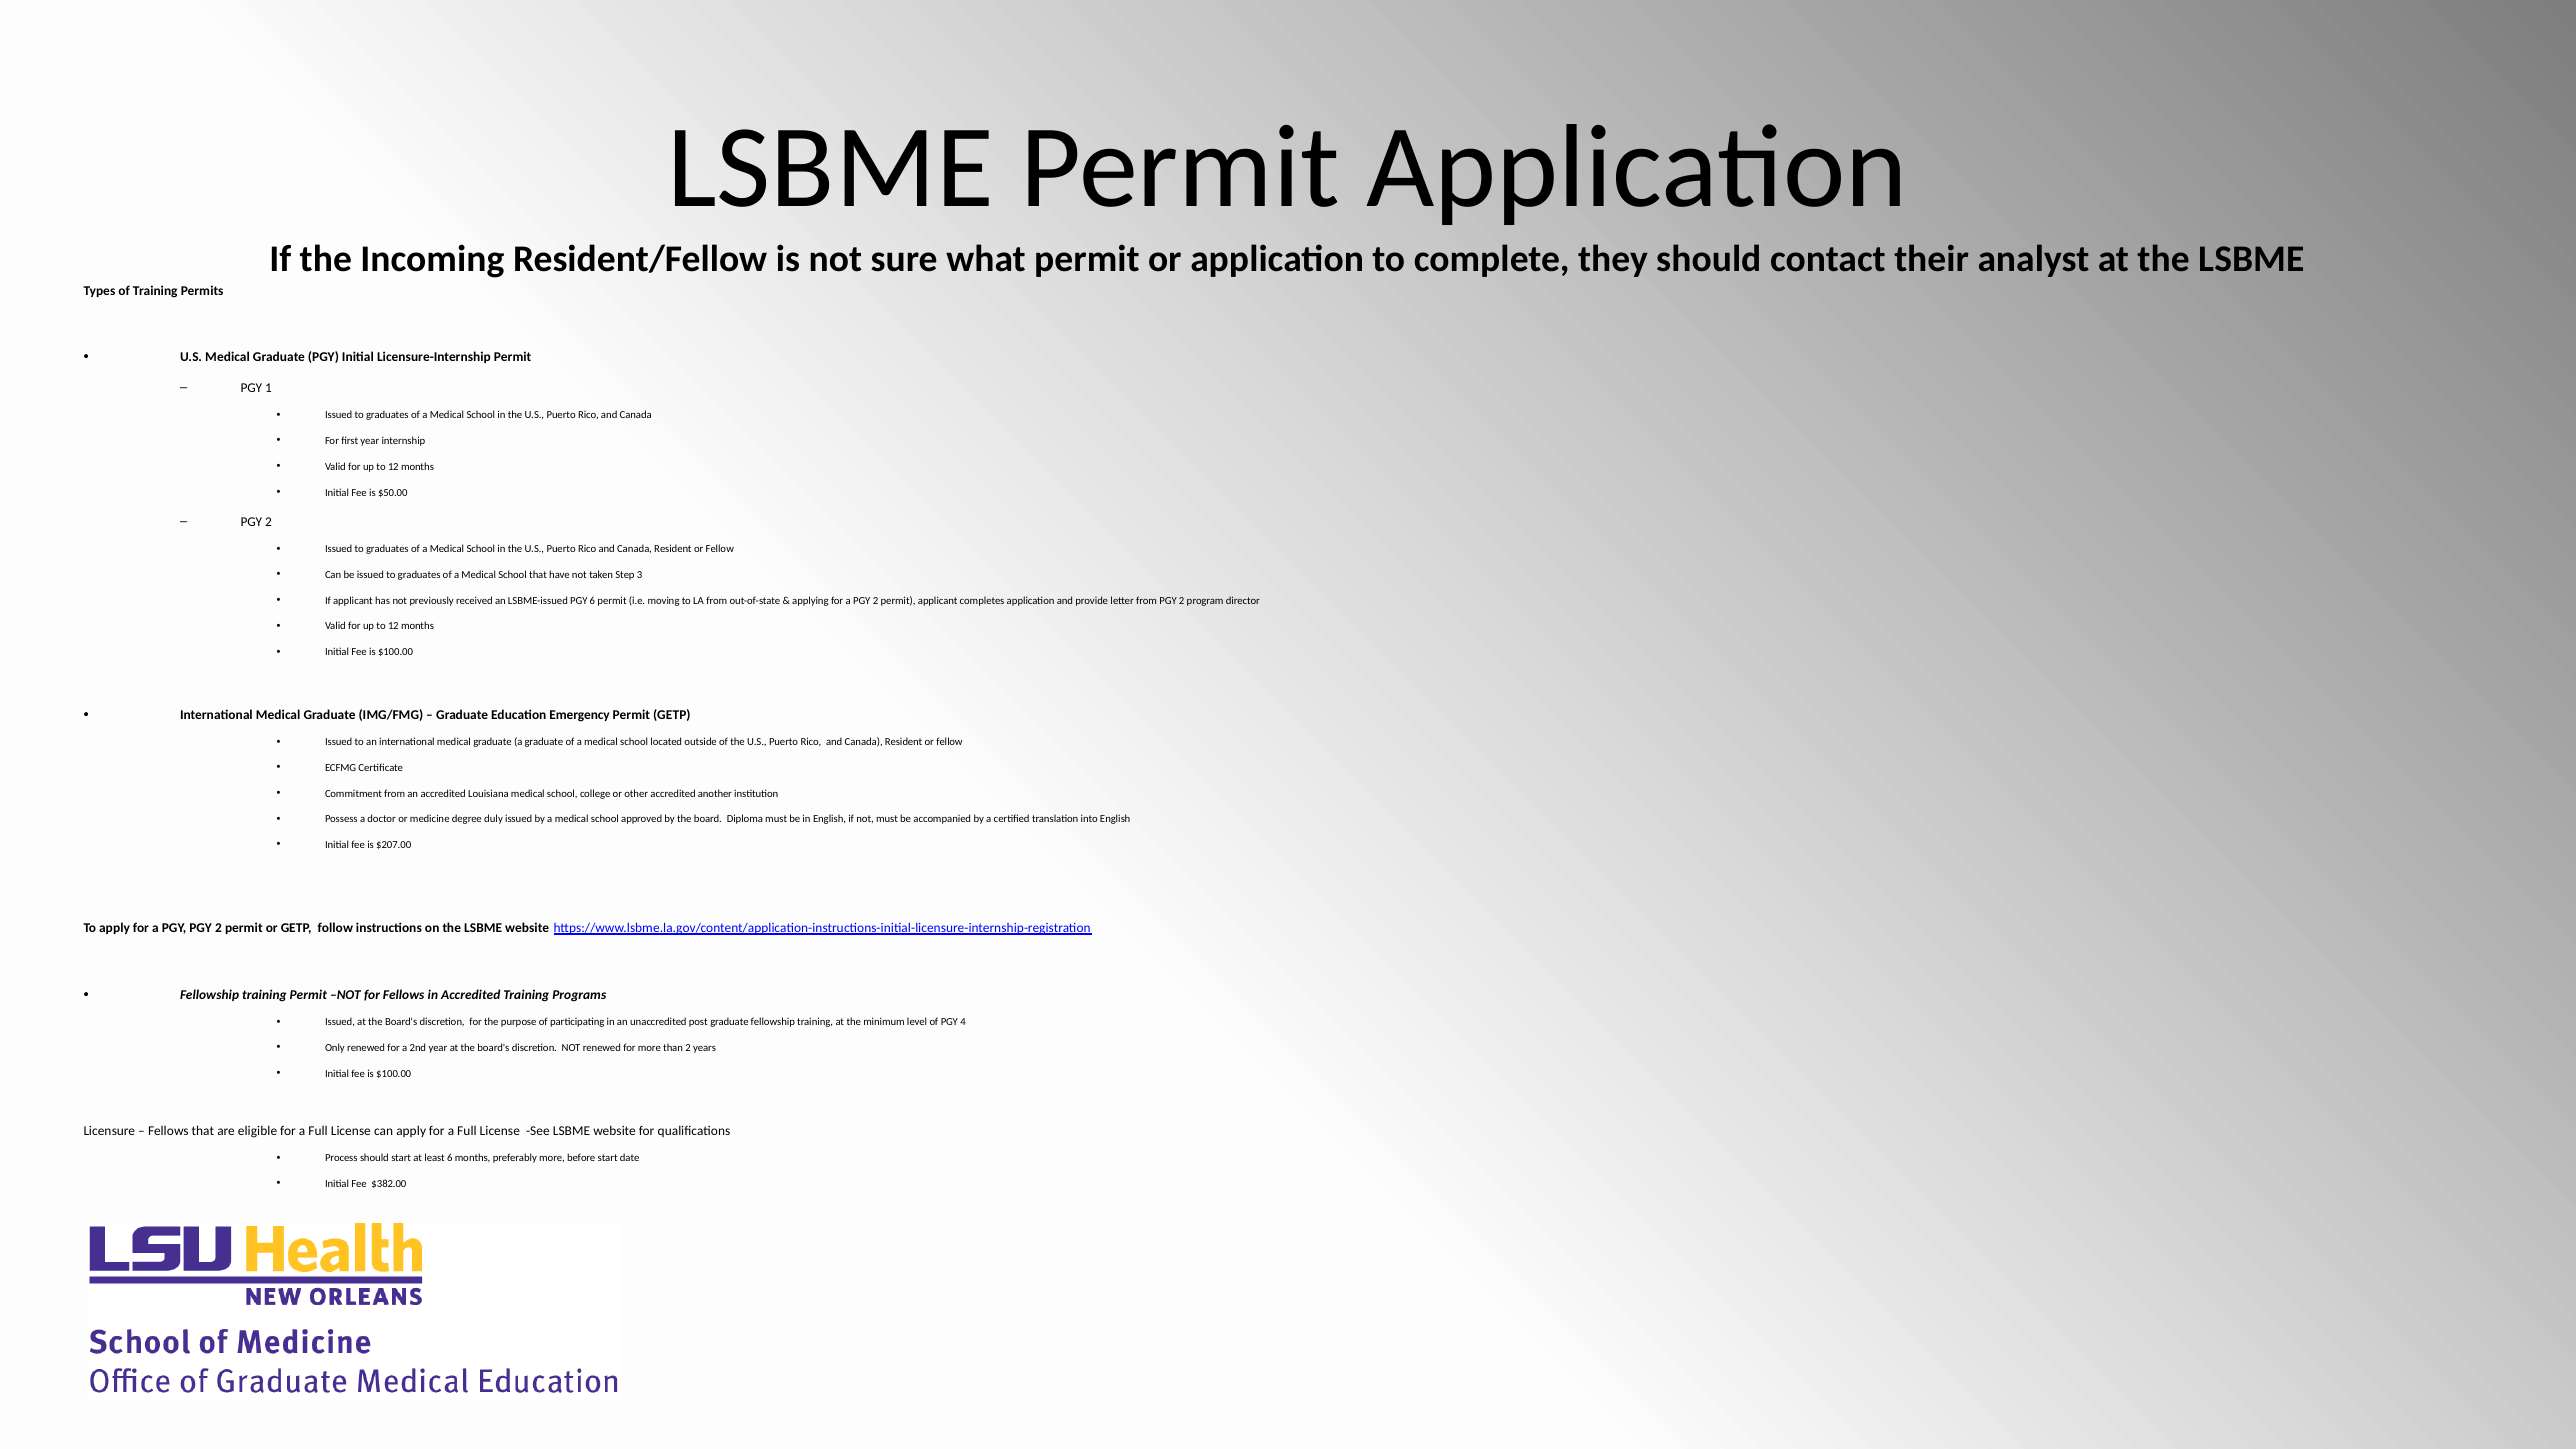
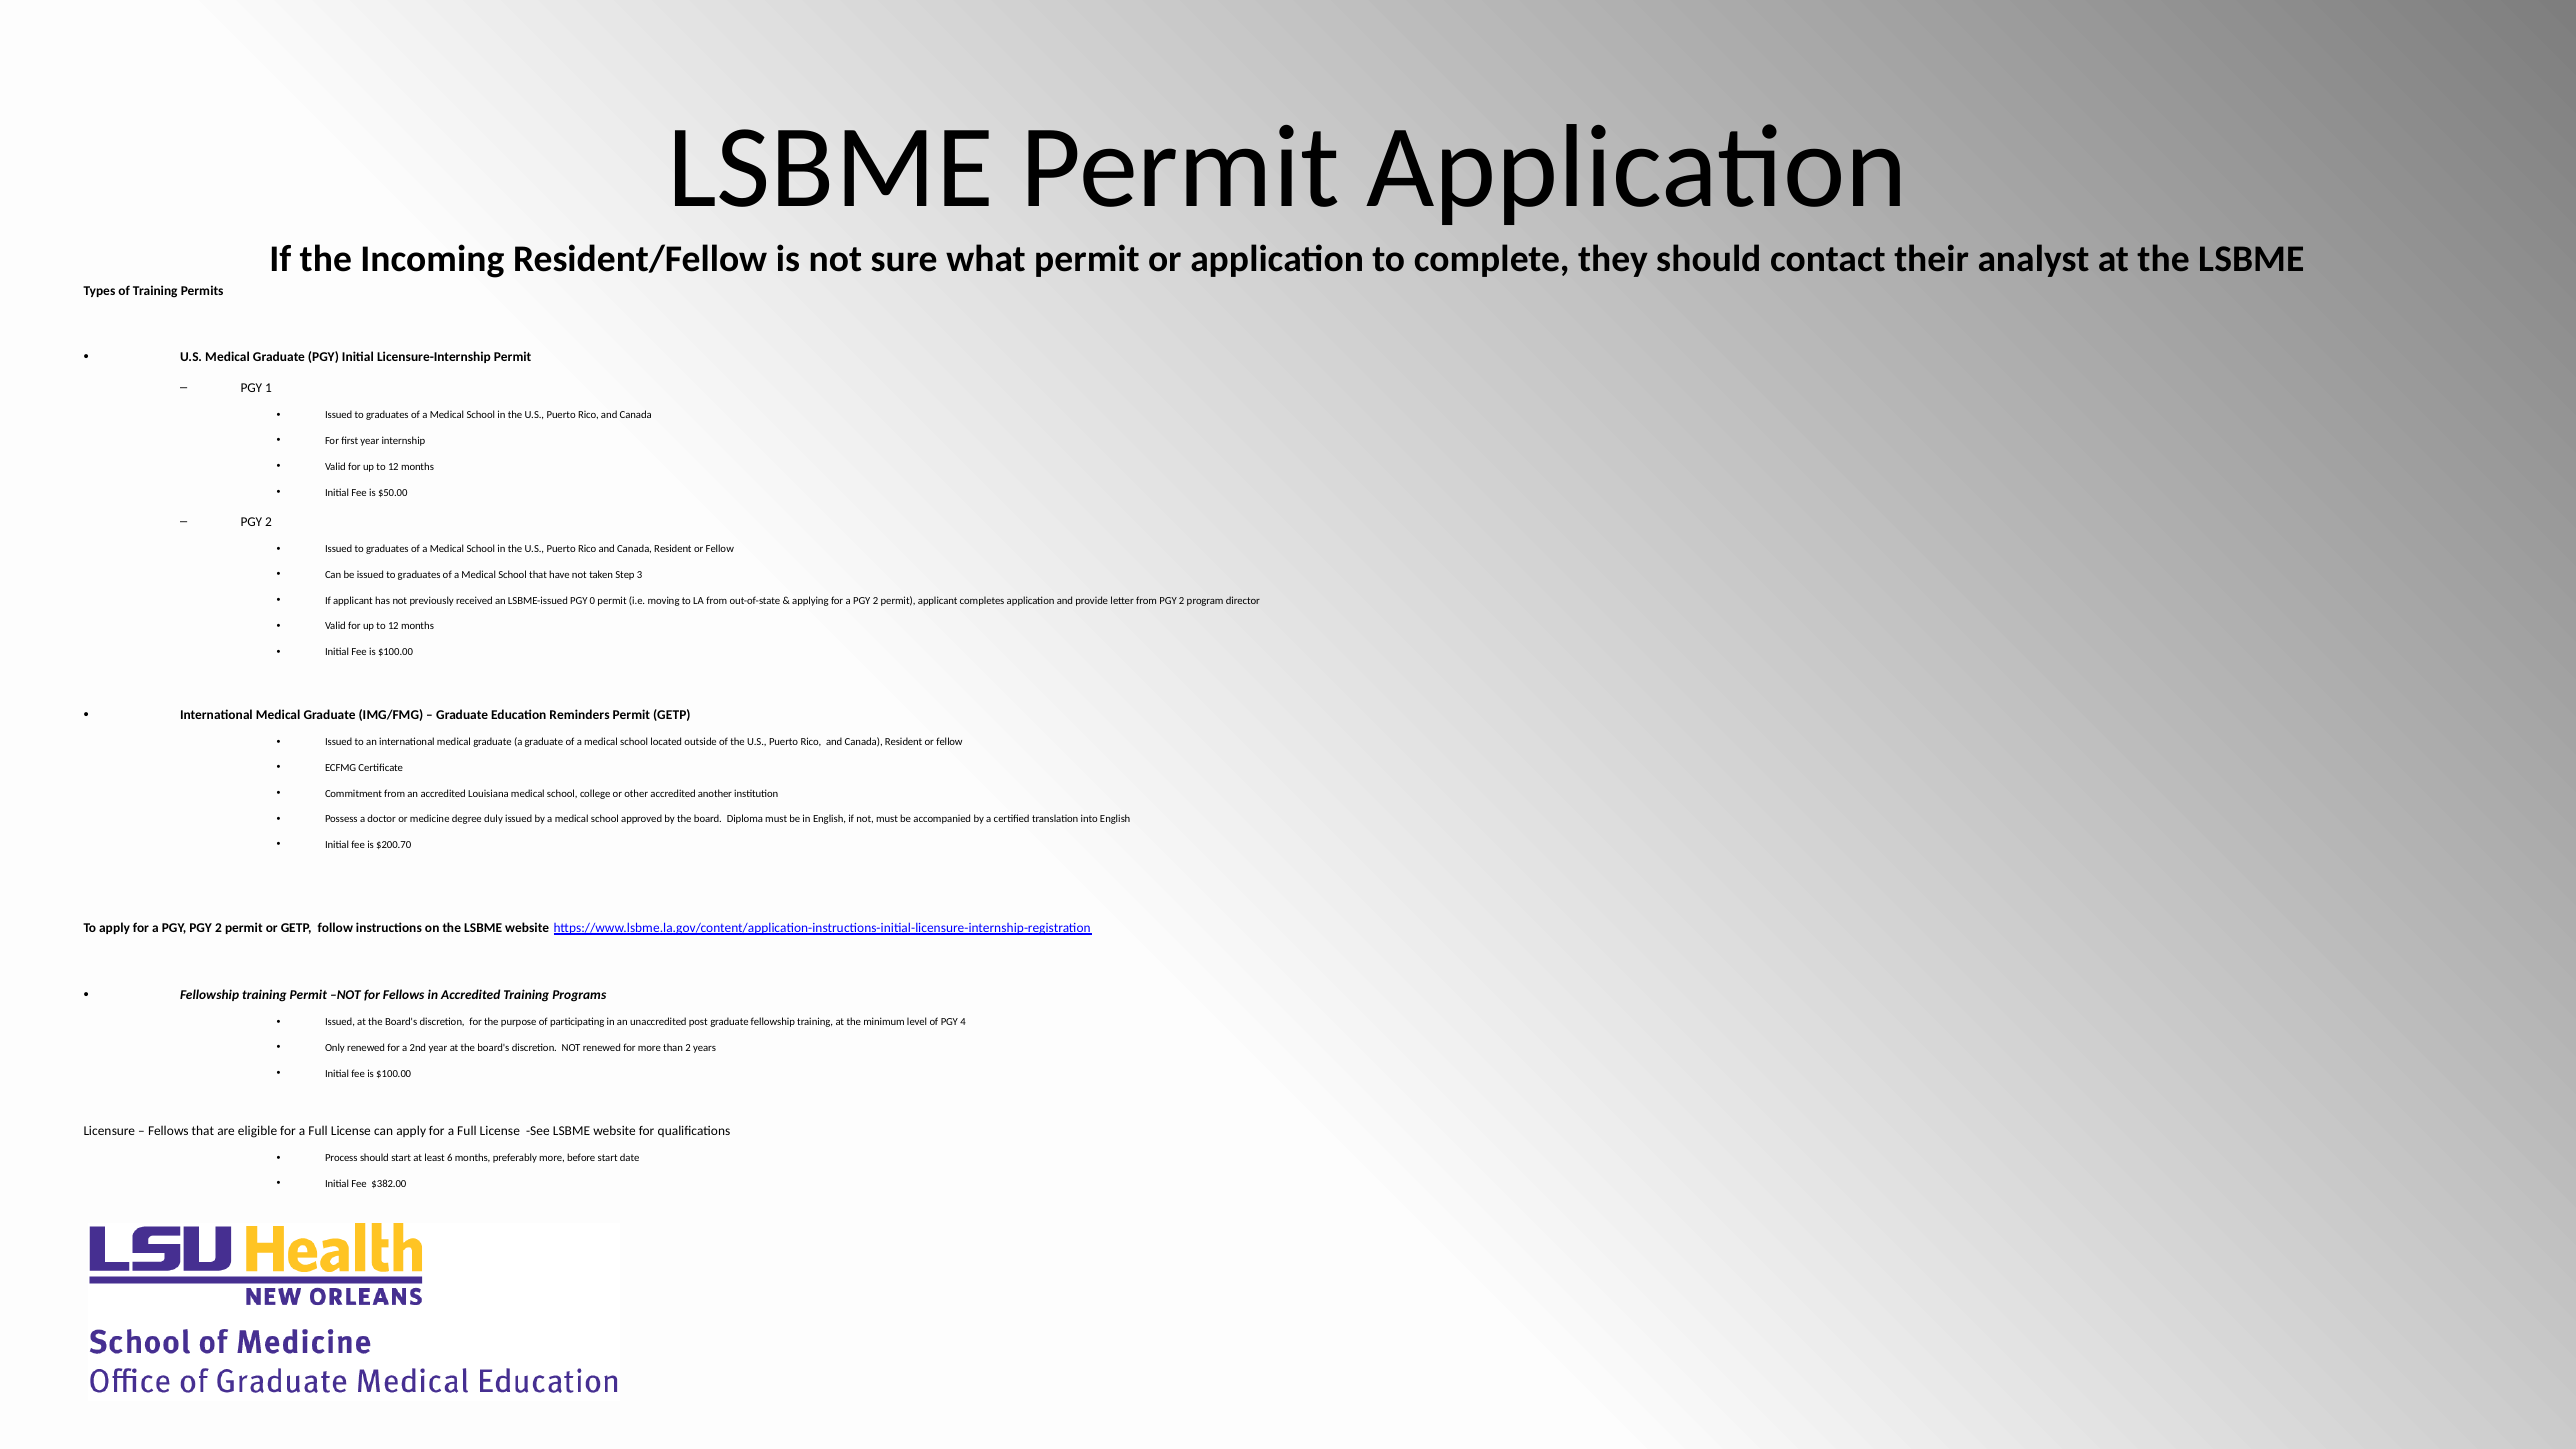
PGY 6: 6 -> 0 (592, 601)
Emergency: Emergency -> Reminders (580, 715)
$207.00: $207.00 -> $200.70 (394, 845)
